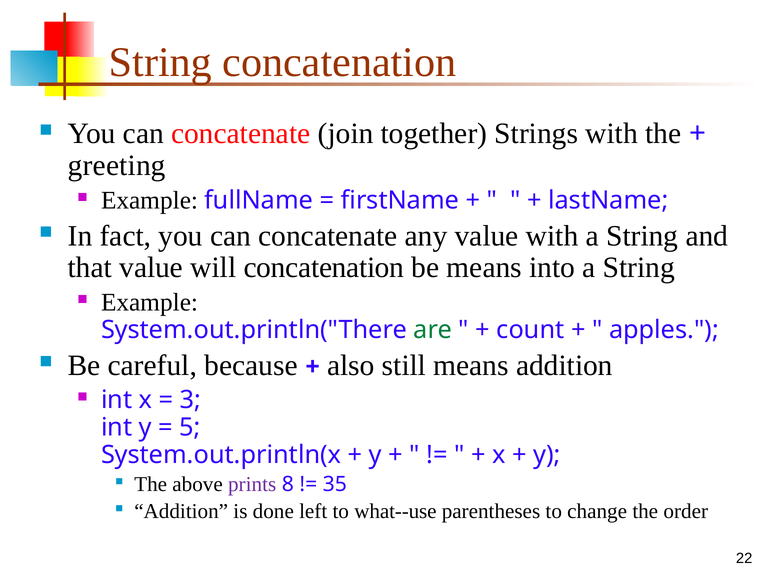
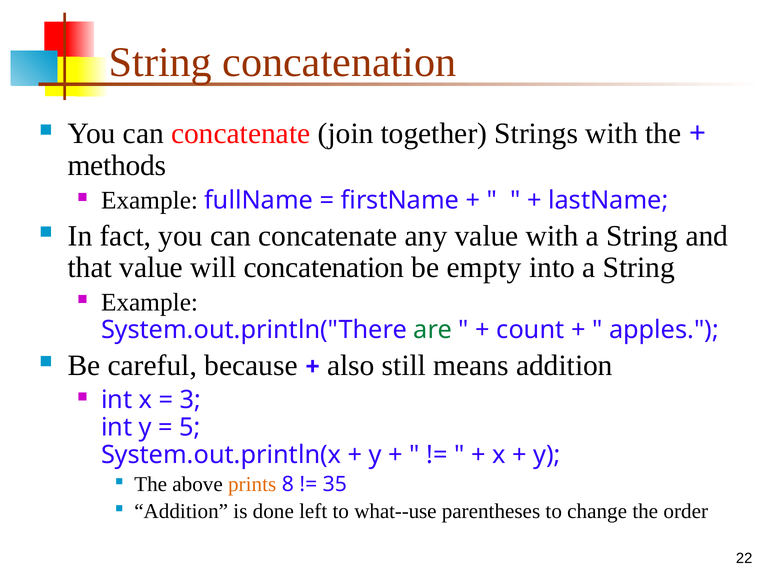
greeting: greeting -> methods (117, 166)
be means: means -> empty (484, 268)
prints colour: purple -> orange (252, 484)
